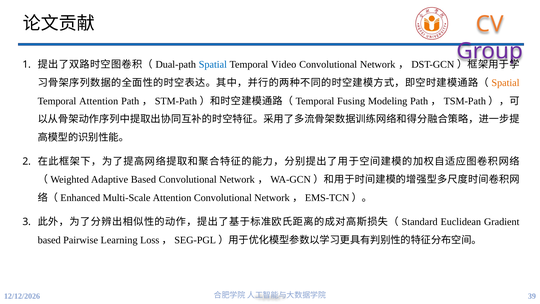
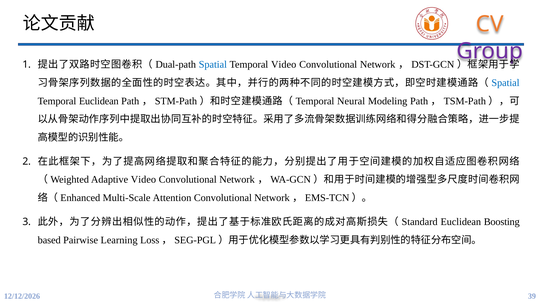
Spatial colour: orange -> blue (505, 83)
Temporal Attention: Attention -> Euclidean (99, 101)
Fusing: Fusing -> Neural (351, 101)
Adaptive Based: Based -> Video (143, 179)
Gradient: Gradient -> Boosting (502, 222)
